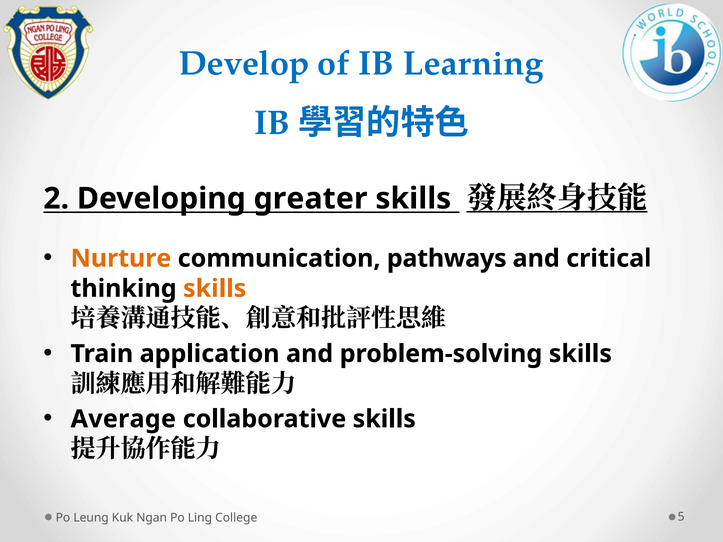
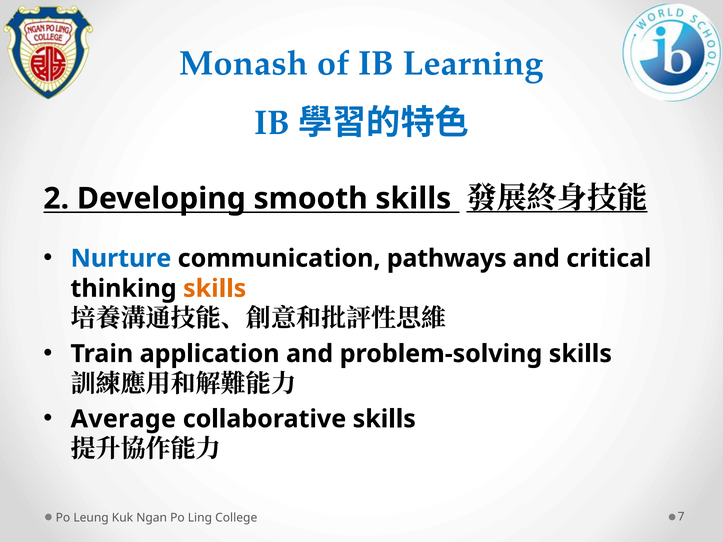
Develop: Develop -> Monash (244, 63)
greater: greater -> smooth (311, 199)
Nurture colour: orange -> blue (121, 259)
5: 5 -> 7 (681, 517)
